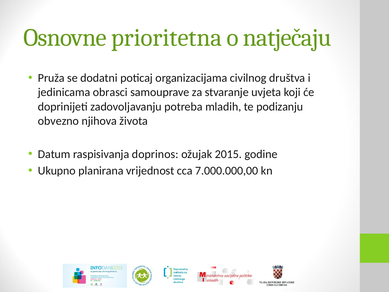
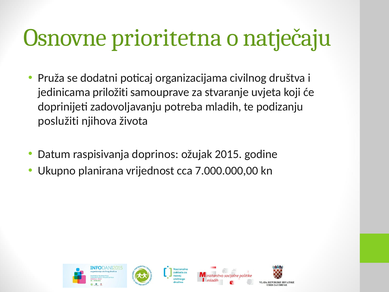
obrasci: obrasci -> priložiti (110, 92)
obvezno: obvezno -> poslužiti (58, 121)
